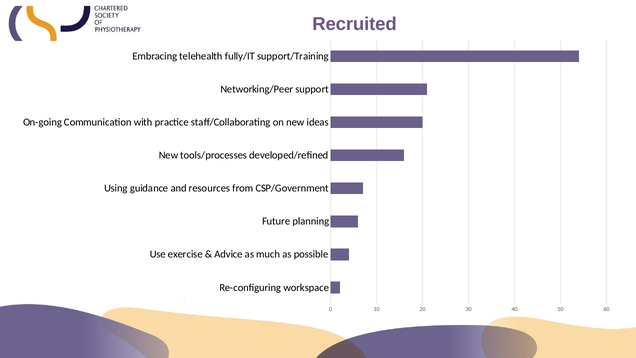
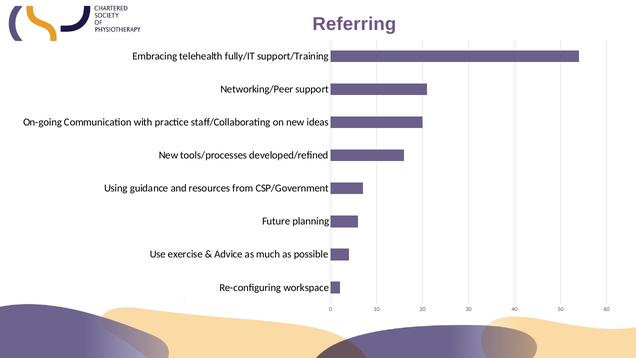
Recruited: Recruited -> Referring (354, 24)
